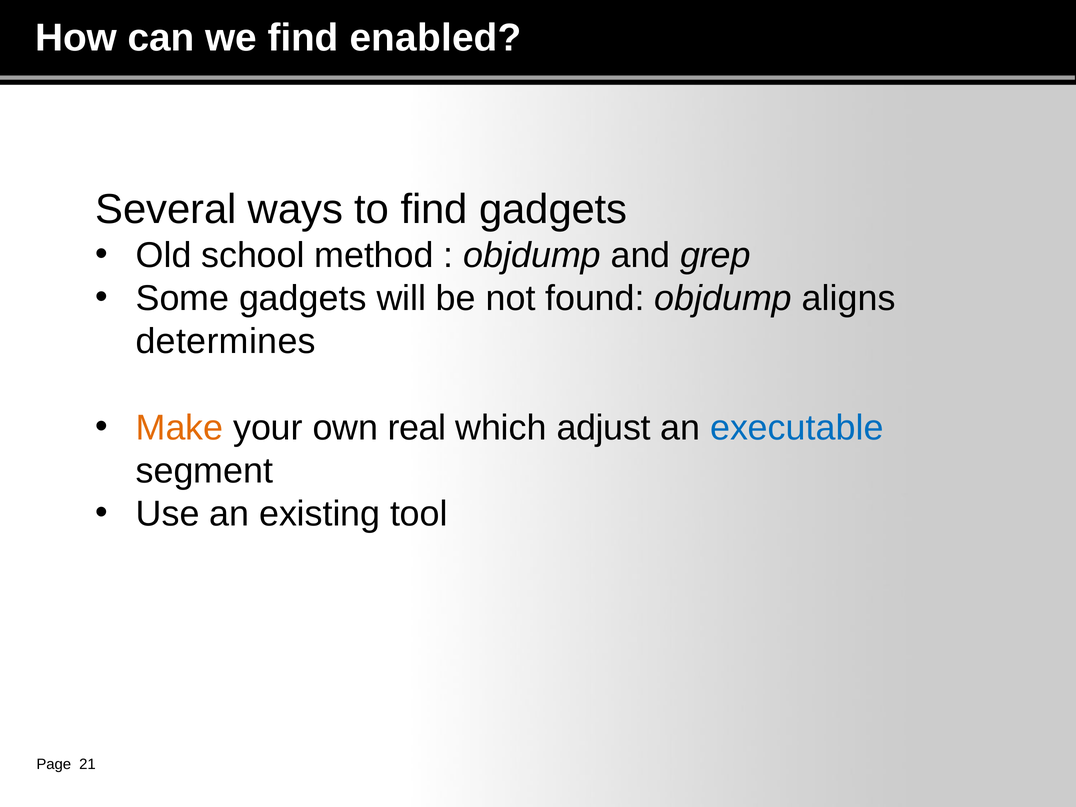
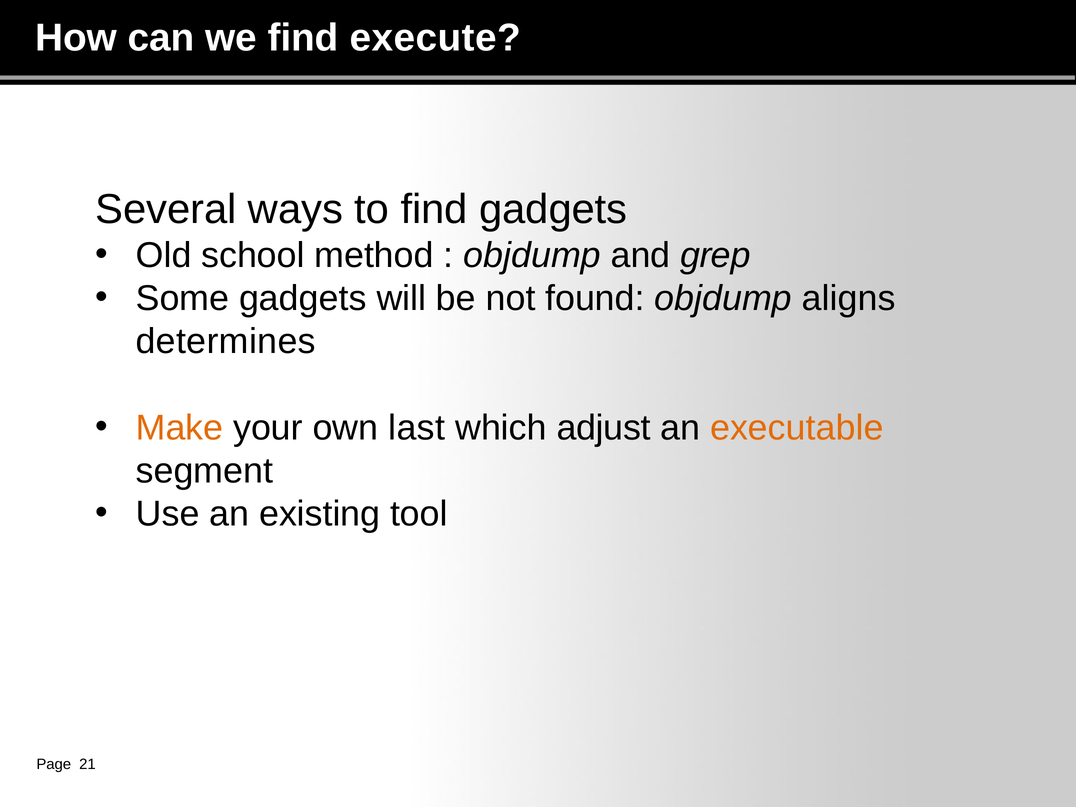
enabled: enabled -> execute (435, 38)
real: real -> last (417, 428)
executable colour: blue -> orange (797, 428)
